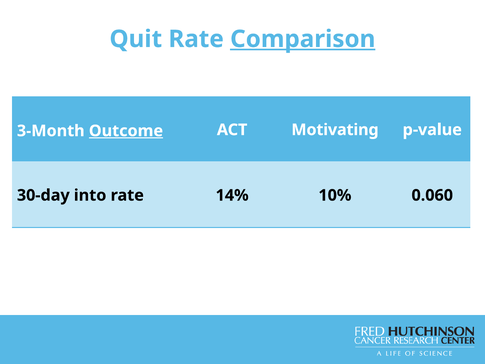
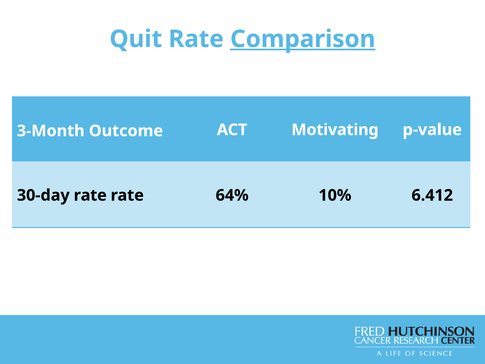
Outcome underline: present -> none (126, 131)
30-day into: into -> rate (90, 195)
14%: 14% -> 64% (232, 195)
0.060: 0.060 -> 6.412 (432, 195)
